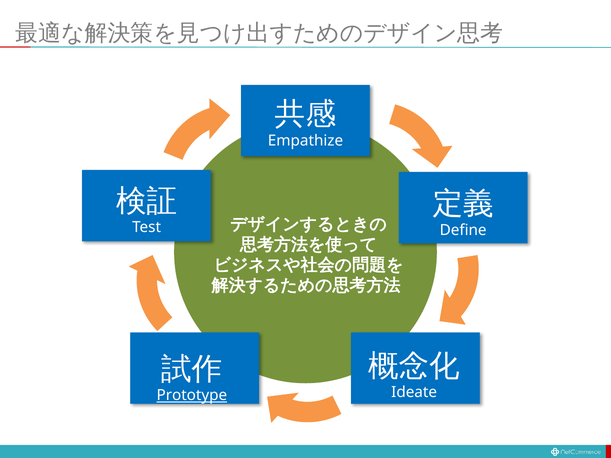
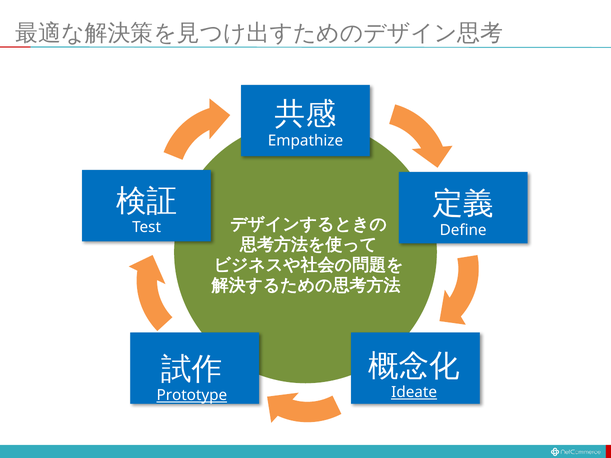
Ideate underline: none -> present (414, 393)
